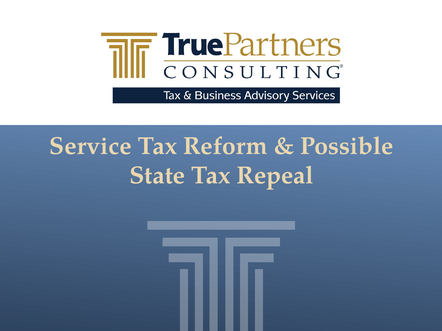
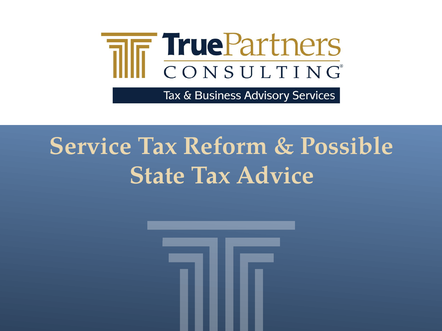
Repeal: Repeal -> Advice (275, 176)
